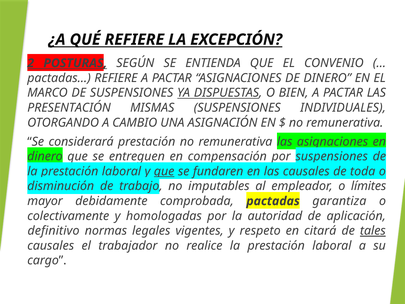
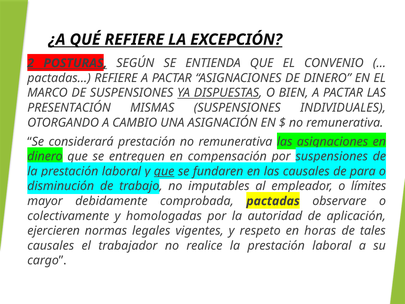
toda: toda -> para (363, 171)
garantiza: garantiza -> observare (339, 201)
definitivo: definitivo -> ejercieren (54, 231)
citará: citará -> horas (320, 231)
tales underline: present -> none (373, 231)
